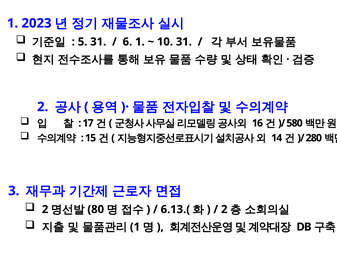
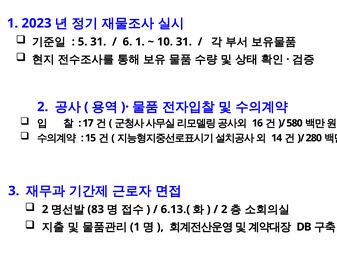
80: 80 -> 83 (96, 209)
